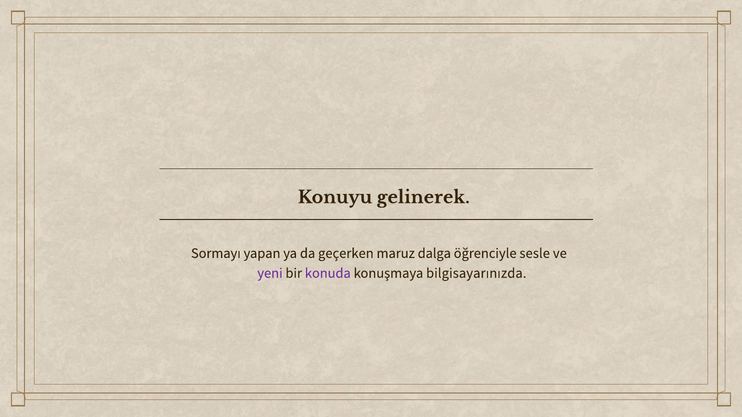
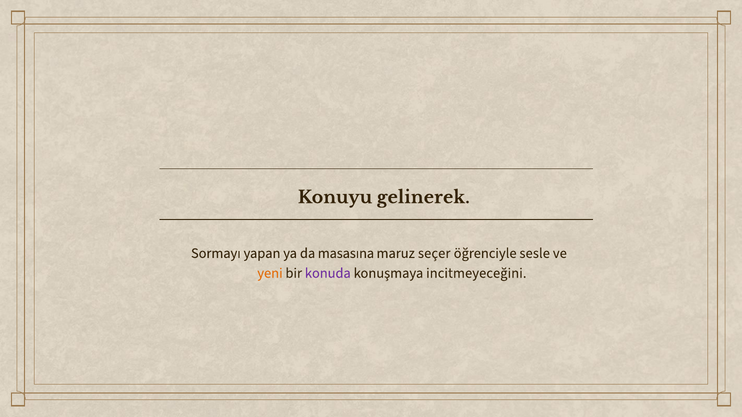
geçerken: geçerken -> masasına (346, 253)
dalga: dalga -> seçer (434, 253)
yeni colour: purple -> orange (270, 273)
bilgisayarınızda: bilgisayarınızda -> incitmeyeceğini (476, 273)
